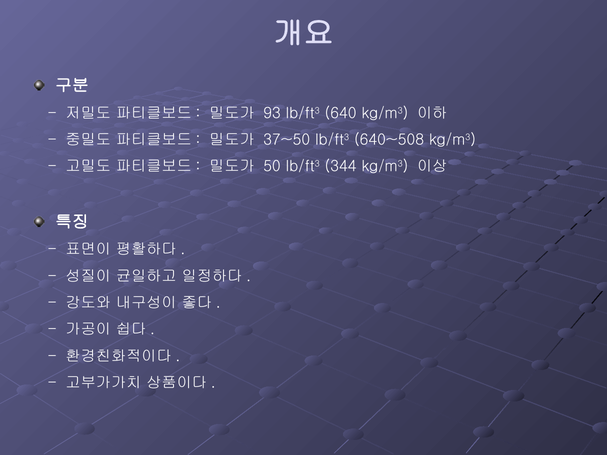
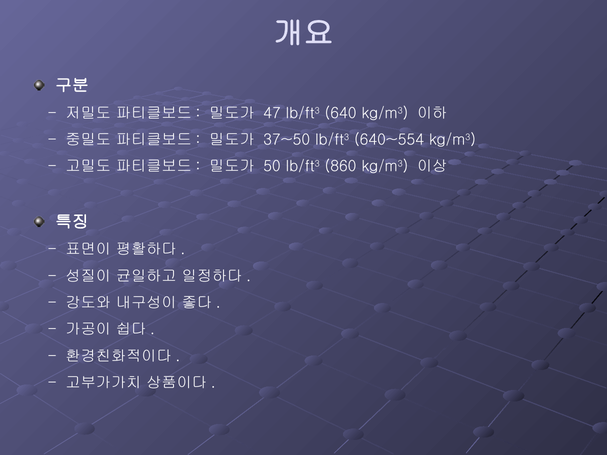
93: 93 -> 47 (272, 113)
640~508: 640~508 -> 640~554 (389, 140)
344: 344 -> 860 (341, 167)
